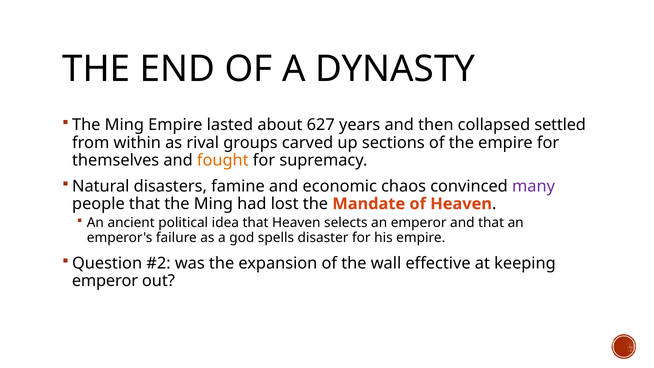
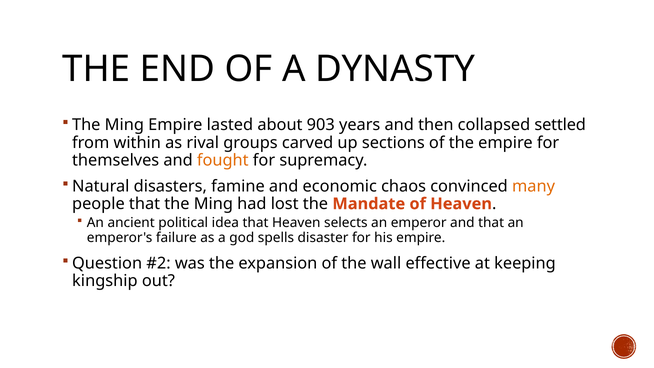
627: 627 -> 903 (321, 125)
many colour: purple -> orange (534, 186)
emperor: emperor -> kingship (105, 281)
